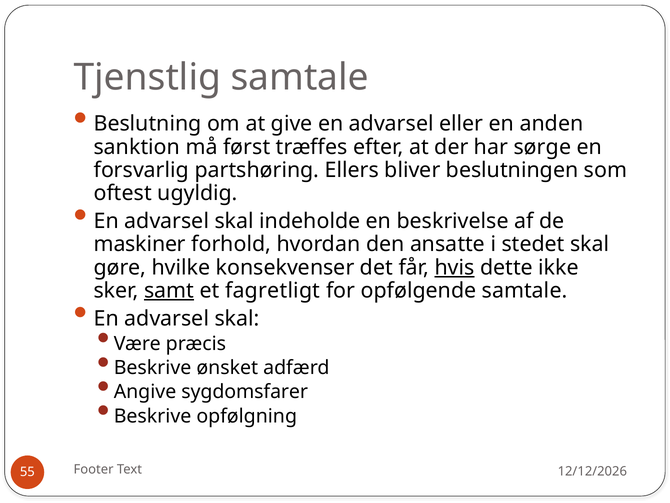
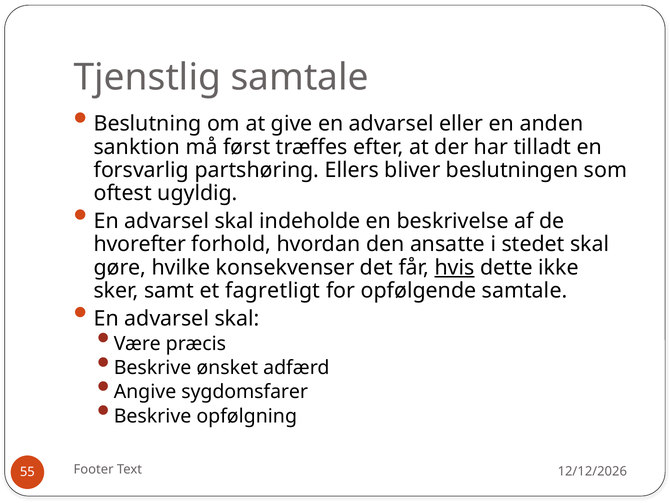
sørge: sørge -> tilladt (542, 147)
maskiner: maskiner -> hvorefter (140, 244)
samt underline: present -> none (169, 290)
